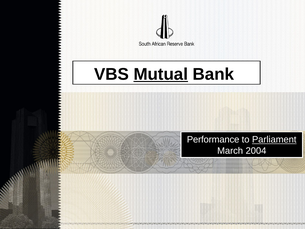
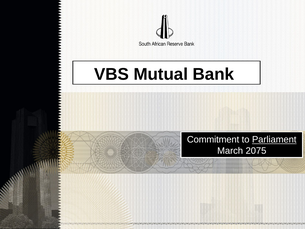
Mutual underline: present -> none (161, 74)
Performance: Performance -> Commitment (213, 140)
2004: 2004 -> 2075 (256, 151)
